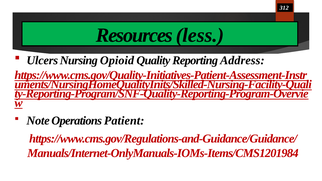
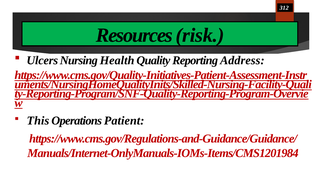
less: less -> risk (200, 35)
Opioid: Opioid -> Health (117, 60)
Note: Note -> This (38, 121)
